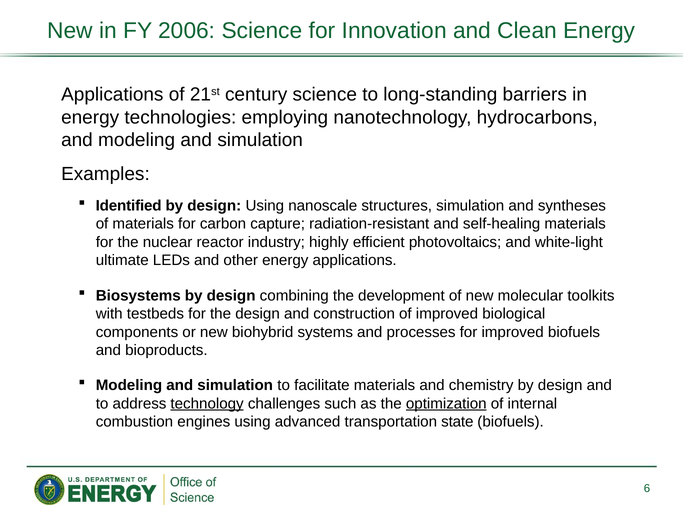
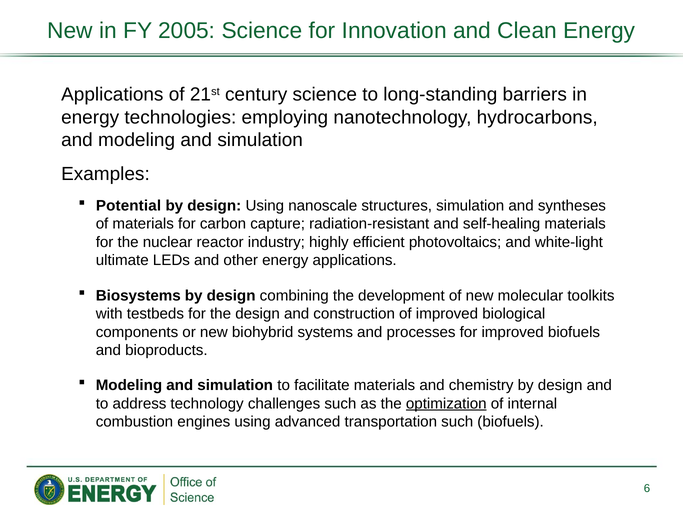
2006: 2006 -> 2005 (187, 31)
Identified: Identified -> Potential (128, 206)
technology underline: present -> none (207, 404)
transportation state: state -> such (457, 422)
